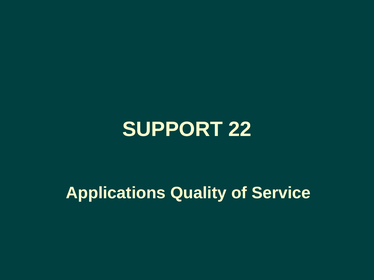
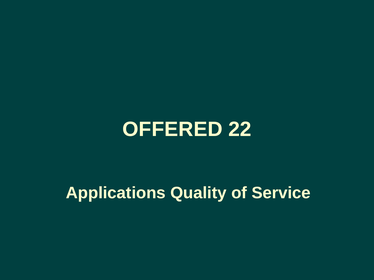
SUPPORT: SUPPORT -> OFFERED (172, 129)
